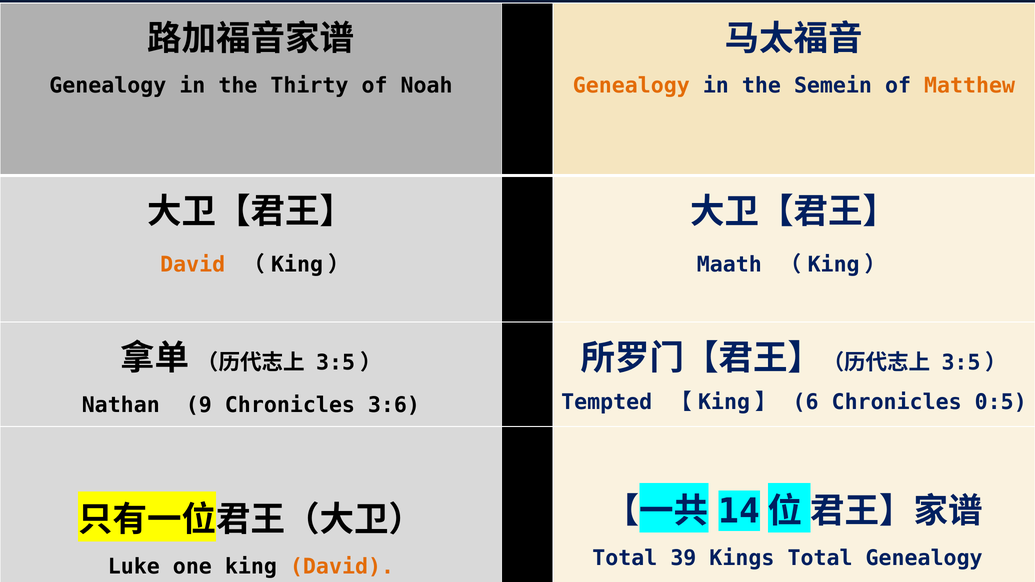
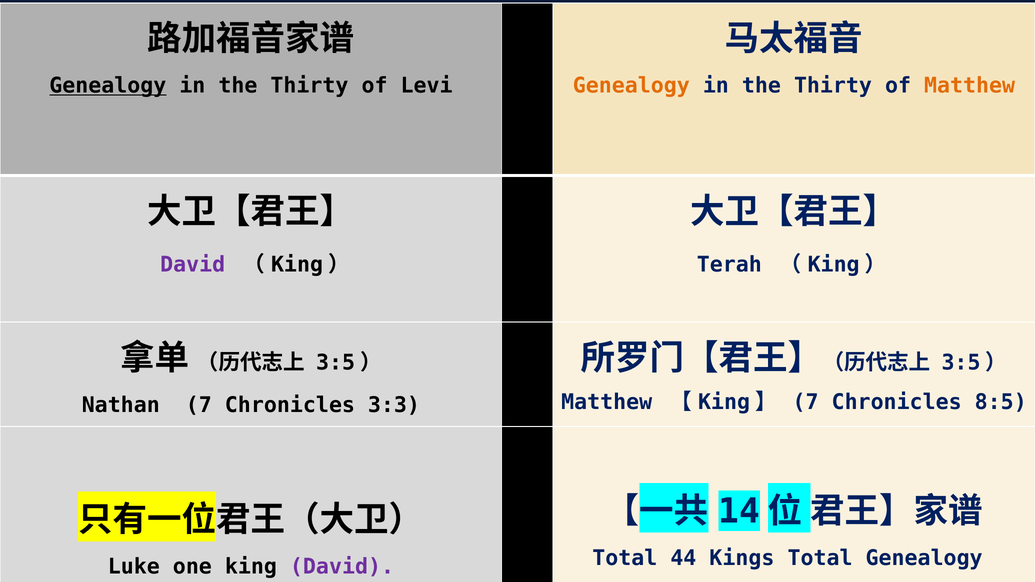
Genealogy underline: none -> present (108, 86)
Noah: Noah -> Levi (427, 86)
Semein: Semein -> Thirty (833, 86)
David colour: orange -> purple (193, 265)
Maath: Maath -> Terah (729, 265)
Tempted: Tempted -> Matthew (607, 402)
6: 6 -> 7 (806, 402)
0:5: 0:5 -> 8:5 (1001, 402)
Nathan 9: 9 -> 7 (199, 405)
3:6: 3:6 -> 3:3 (394, 405)
39: 39 -> 44 (683, 558)
David colour: orange -> purple (342, 567)
